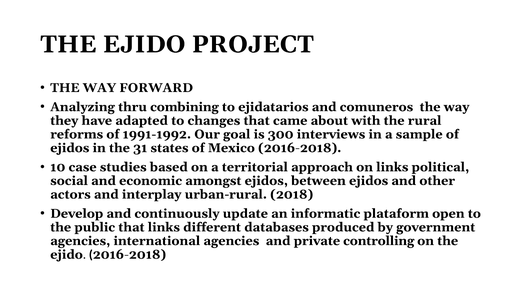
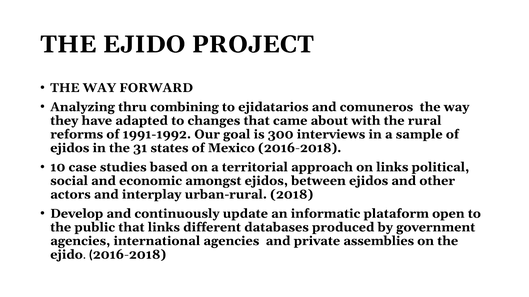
controlling: controlling -> assemblies (379, 241)
